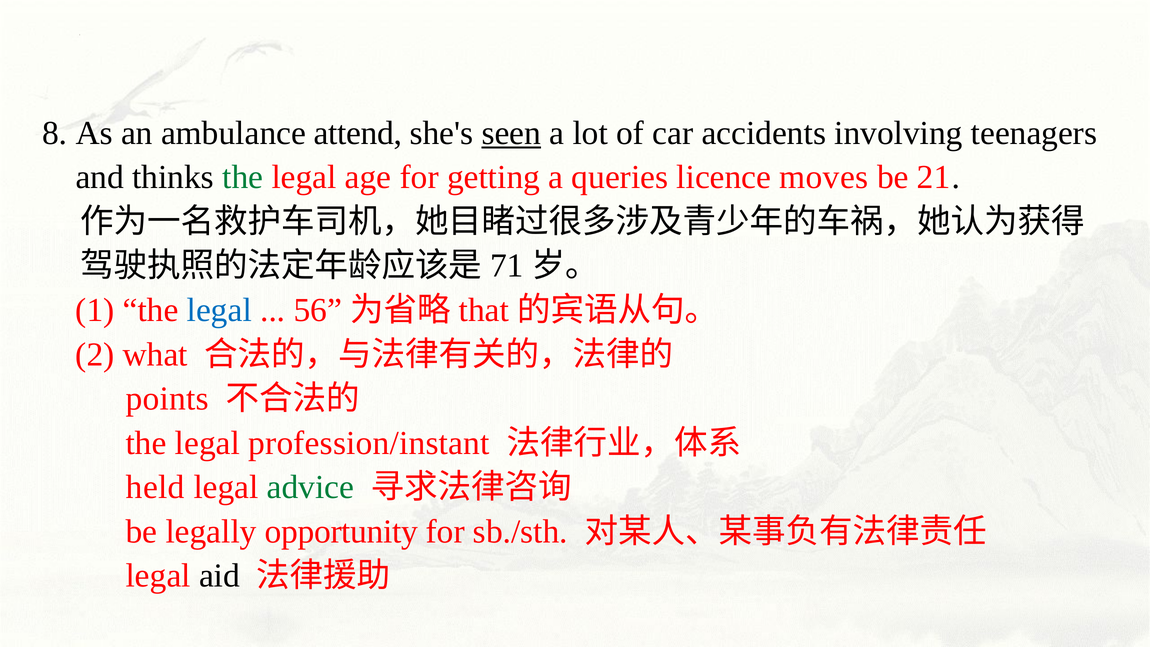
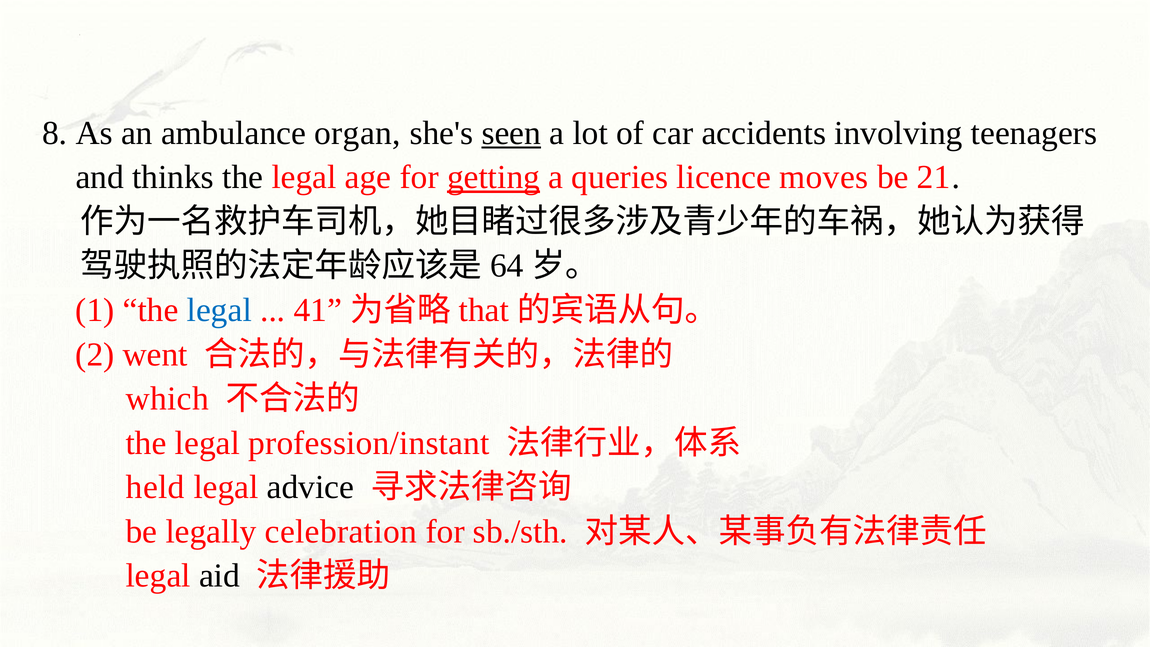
attend: attend -> organ (358, 133)
the colour: green -> black (243, 177)
getting underline: none -> present (494, 177)
71: 71 -> 64 (507, 266)
56: 56 -> 41 (318, 310)
what: what -> went (155, 354)
points: points -> which (167, 399)
advice colour: green -> black (310, 487)
opportunity: opportunity -> celebration (341, 532)
